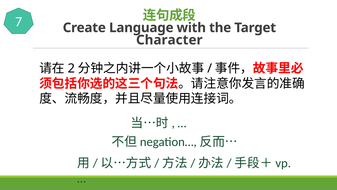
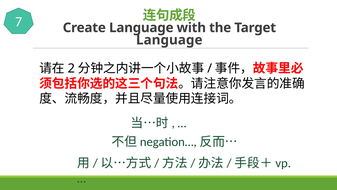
Character: Character -> Language (169, 40)
